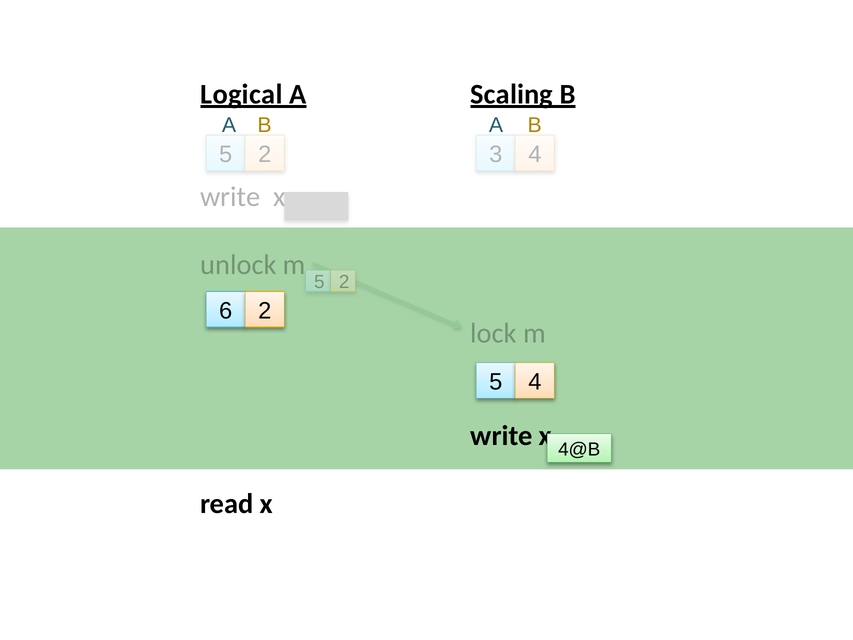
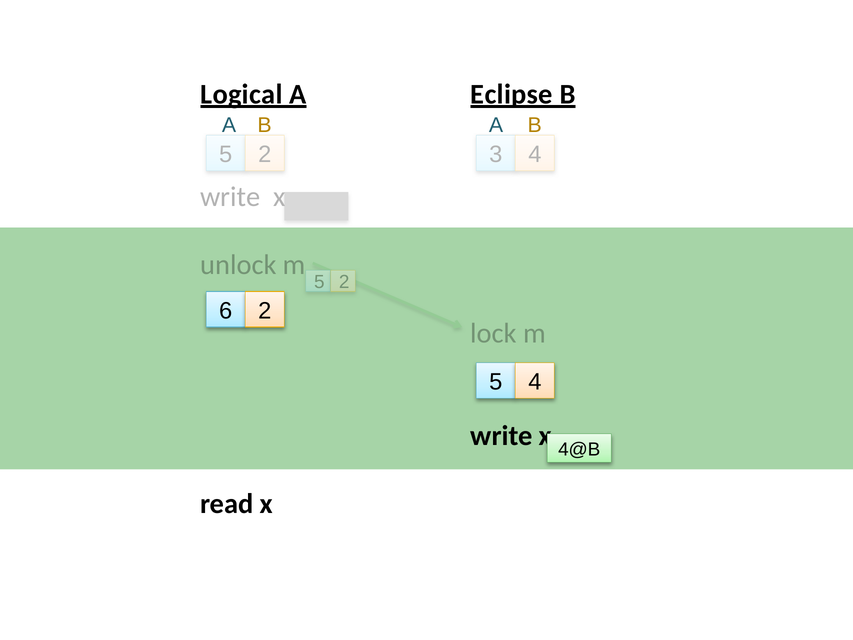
Scaling: Scaling -> Eclipse (512, 94)
